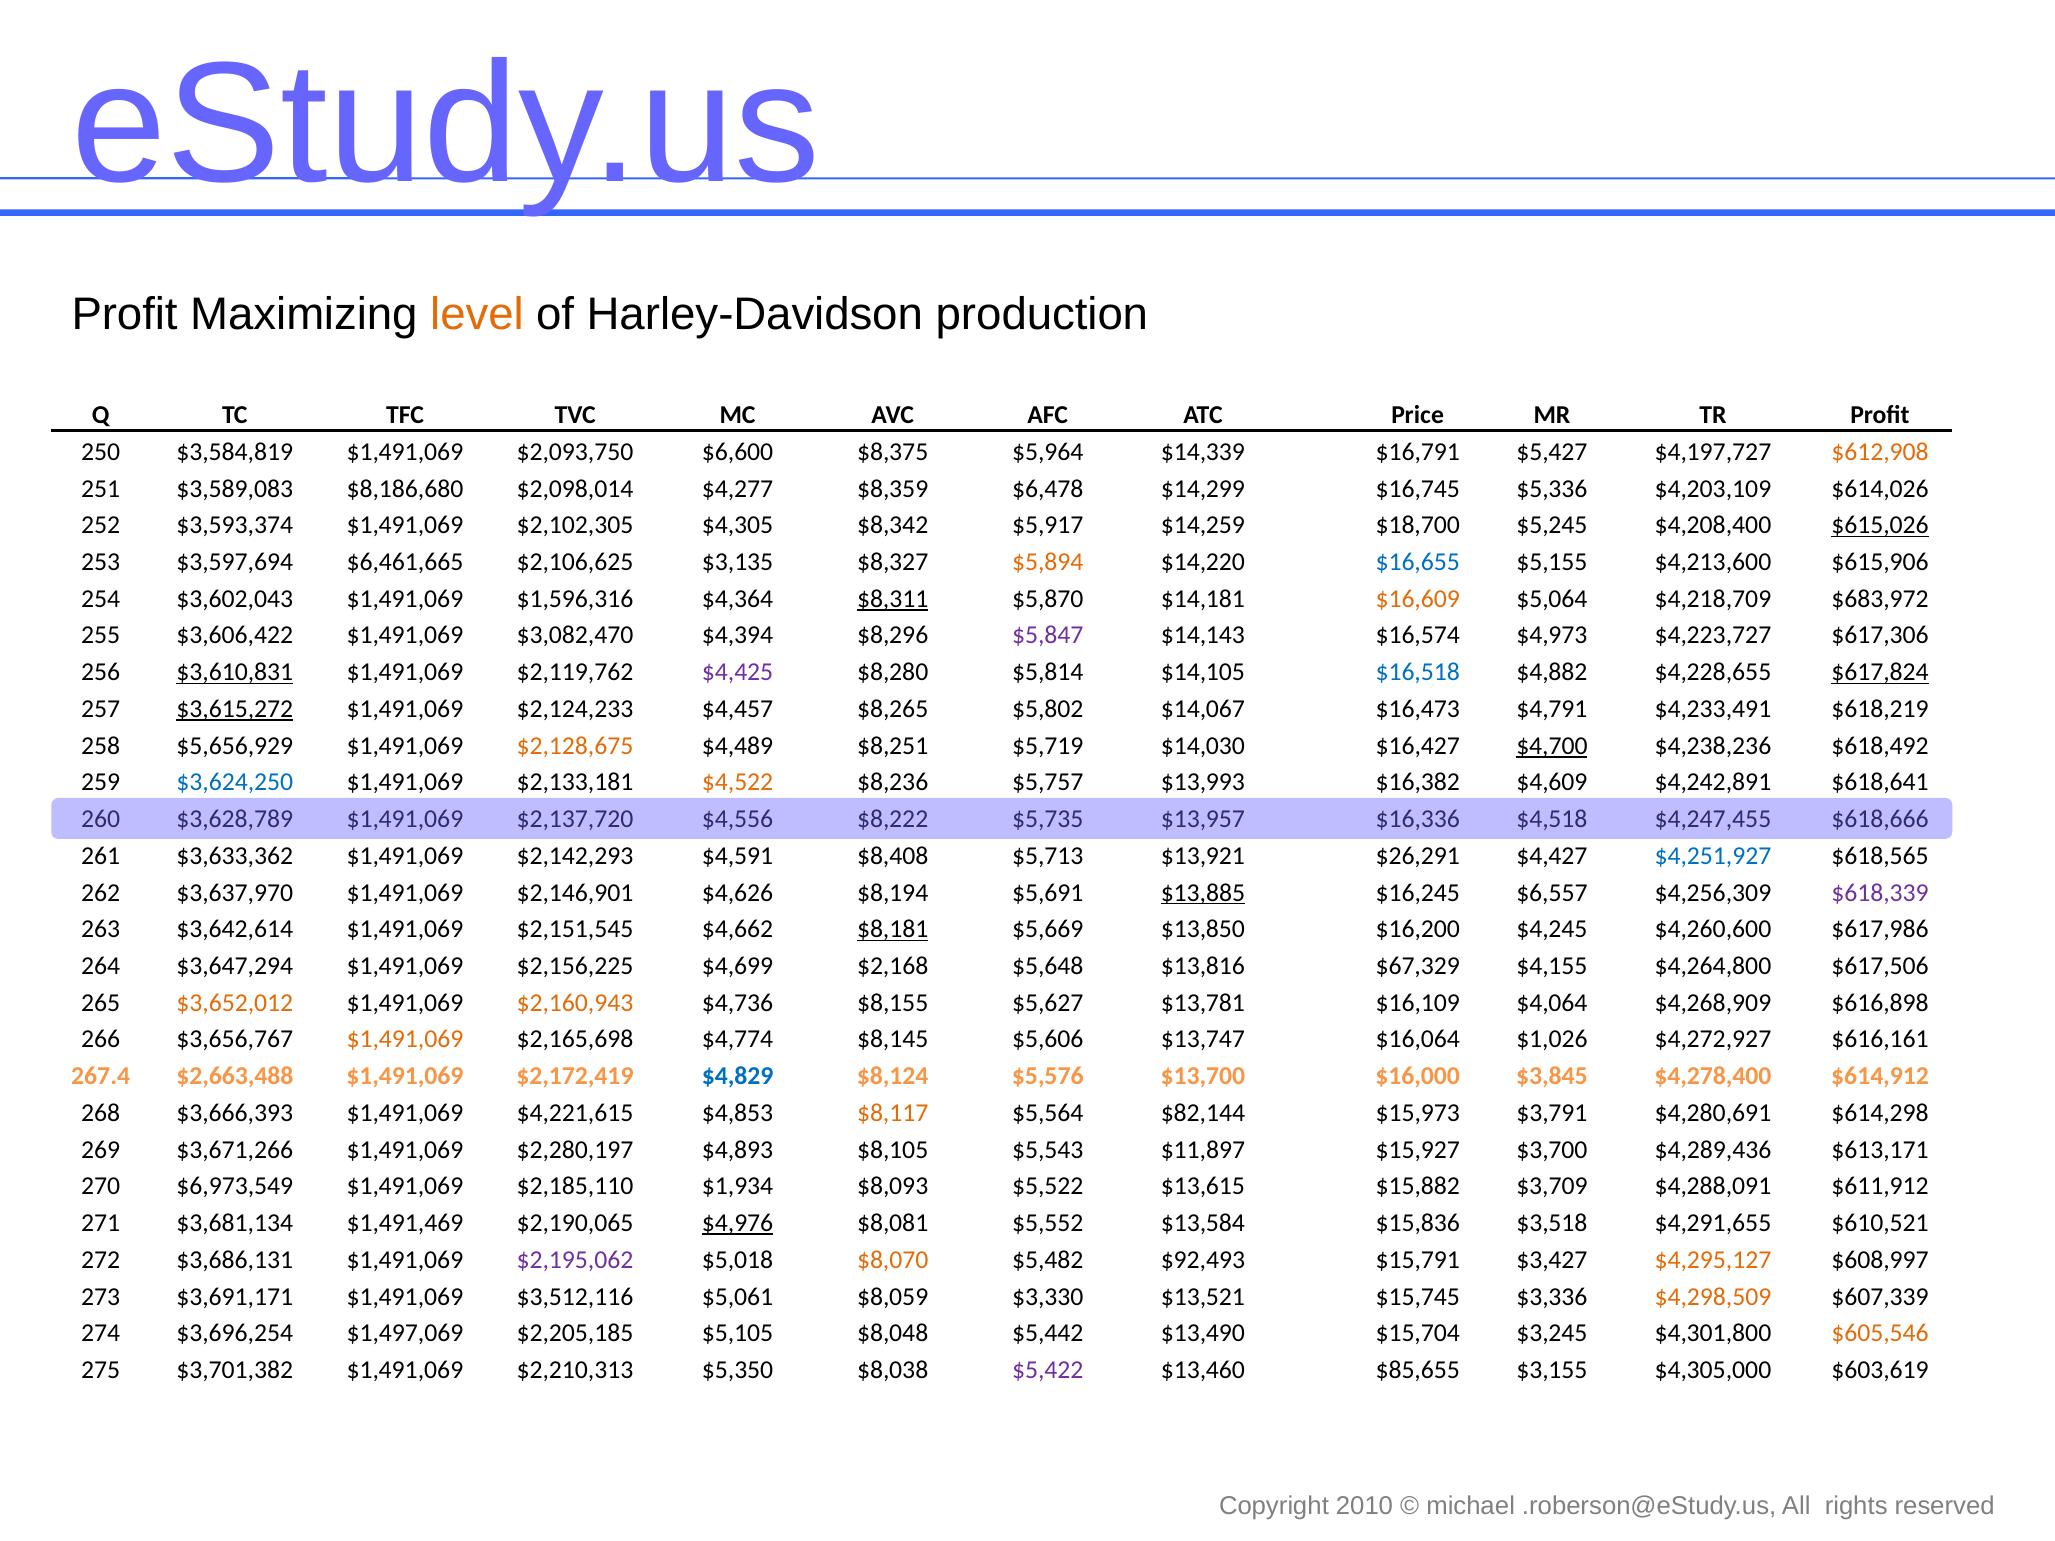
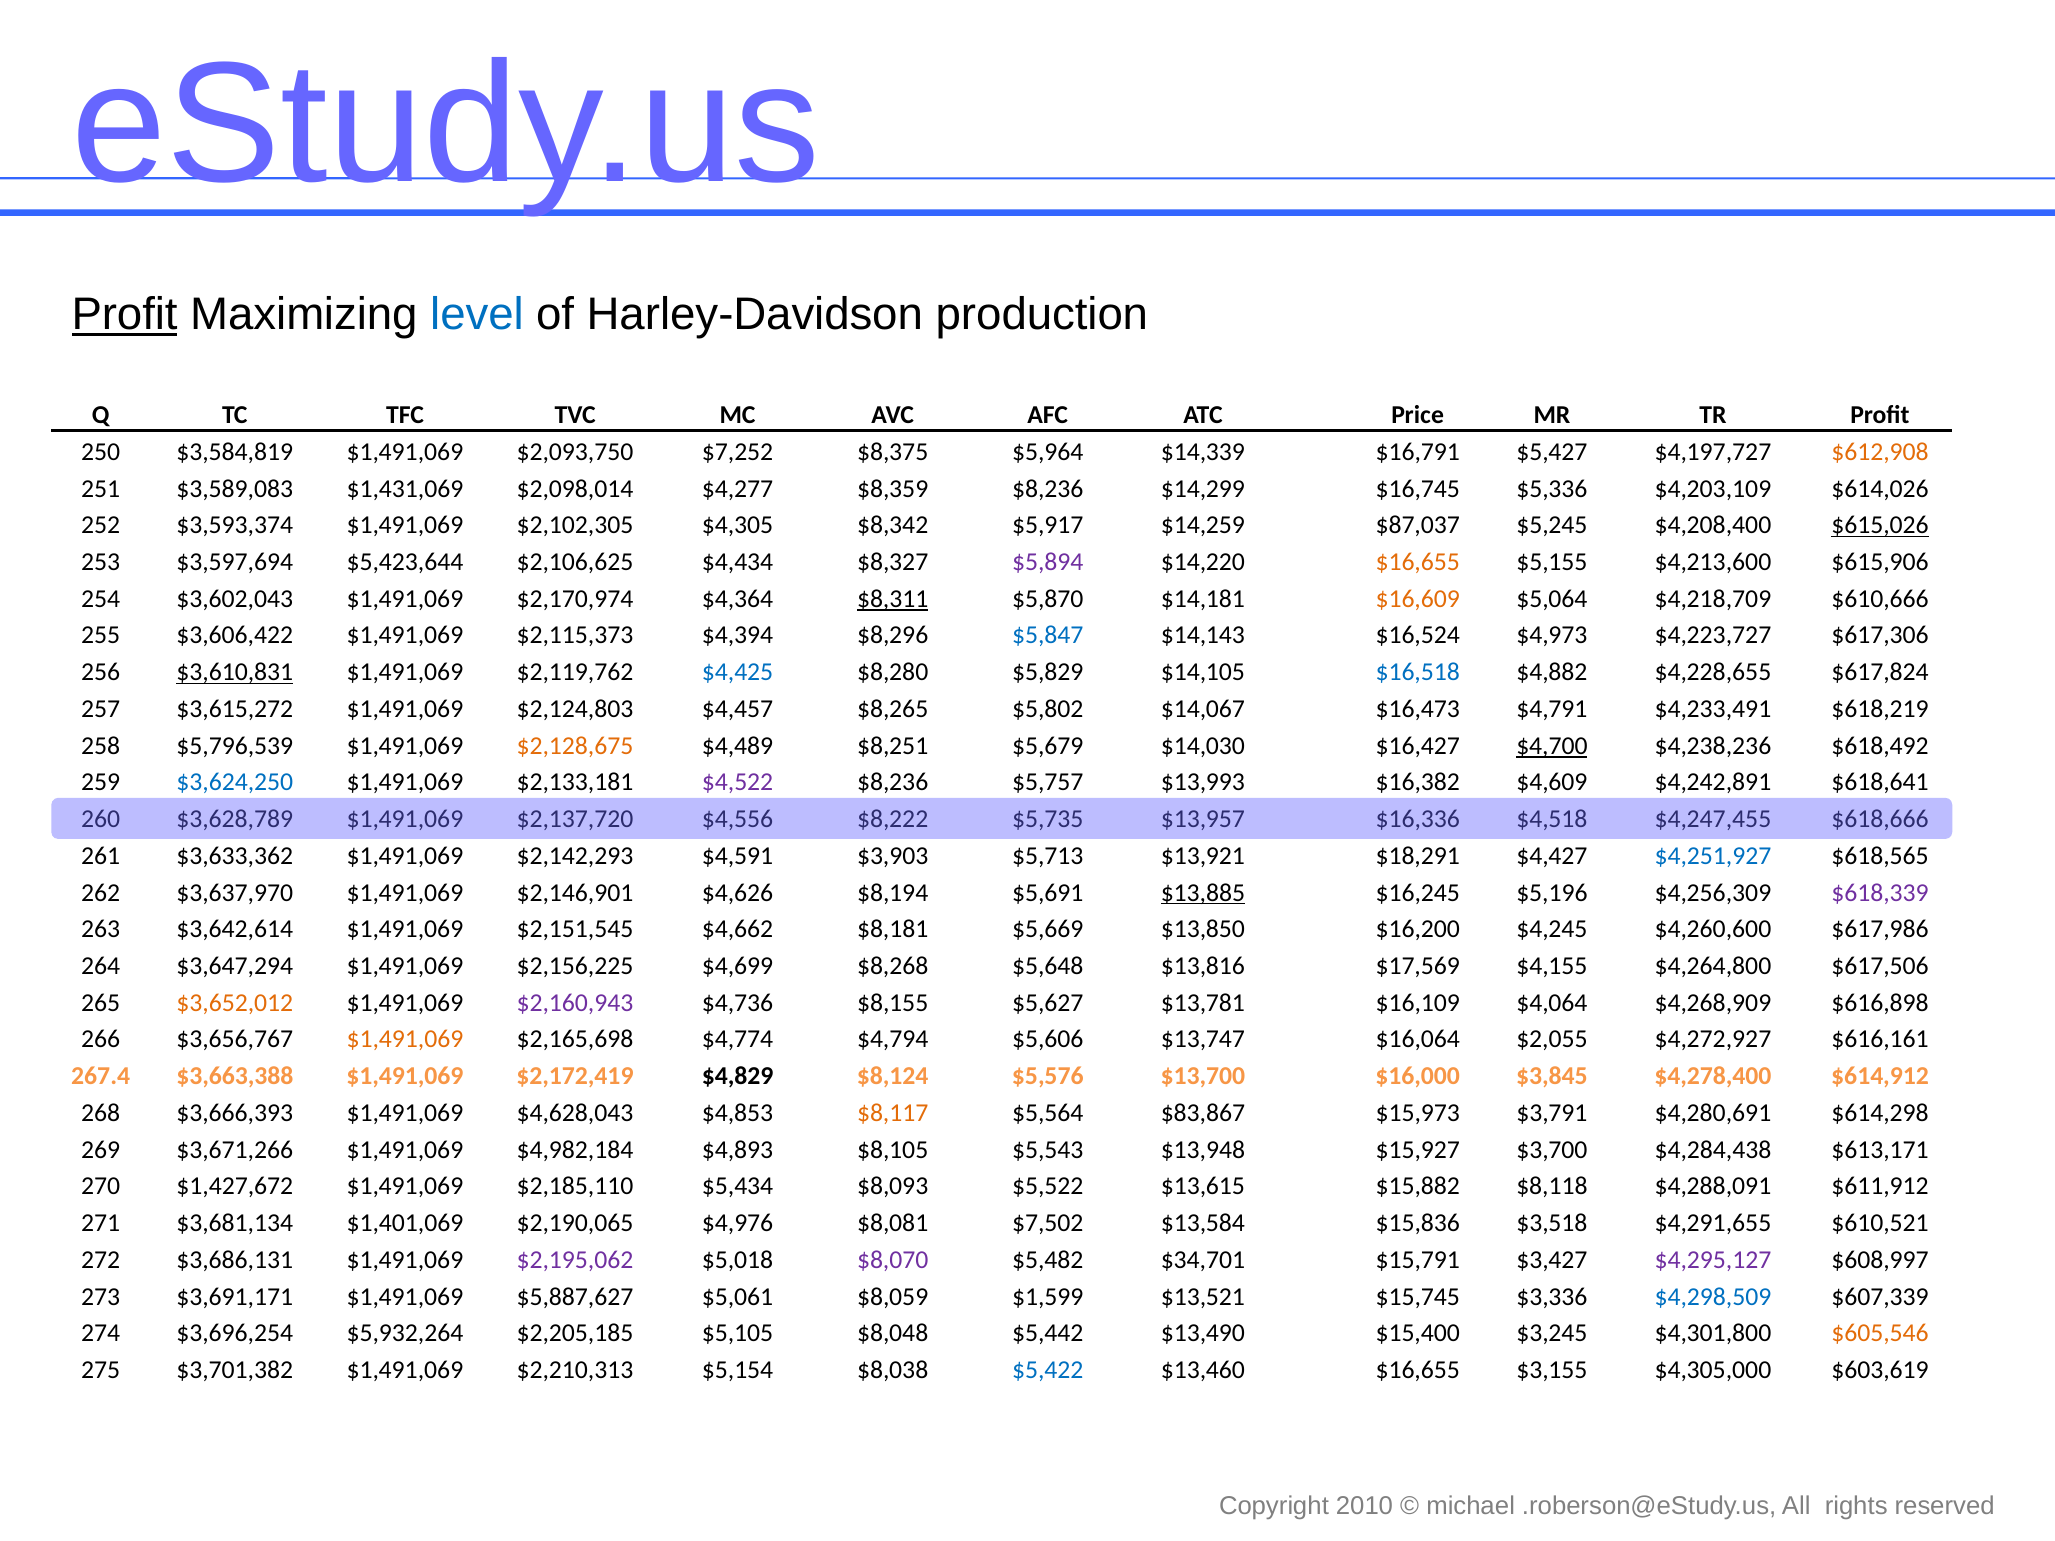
Profit underline: none -> present (125, 315)
level colour: orange -> blue (477, 315)
$6,600: $6,600 -> $7,252 (738, 452)
$8,186,680: $8,186,680 -> $1,431,069 (405, 489)
$8,359 $6,478: $6,478 -> $8,236 (1048, 489)
$18,700: $18,700 -> $87,037 (1418, 525)
$6,461,665: $6,461,665 -> $5,423,644 (405, 562)
$3,135: $3,135 -> $4,434 (738, 562)
$5,894 colour: orange -> purple (1048, 562)
$16,655 colour: blue -> orange (1418, 562)
$1,596,316: $1,596,316 -> $2,170,974 (575, 599)
$683,972: $683,972 -> $610,666 (1880, 599)
$3,082,470: $3,082,470 -> $2,115,373 (575, 636)
$5,847 colour: purple -> blue (1048, 636)
$16,574: $16,574 -> $16,524 (1418, 636)
$4,425 colour: purple -> blue (738, 672)
$5,814: $5,814 -> $5,829 (1048, 672)
$617,824 underline: present -> none (1880, 672)
$3,615,272 underline: present -> none (235, 709)
$2,124,233: $2,124,233 -> $2,124,803 (575, 709)
$5,656,929: $5,656,929 -> $5,796,539 (235, 746)
$5,719: $5,719 -> $5,679 (1048, 746)
$4,522 colour: orange -> purple (738, 783)
$8,408: $8,408 -> $3,903 (893, 856)
$26,291: $26,291 -> $18,291 (1418, 856)
$6,557: $6,557 -> $5,196 (1552, 893)
$8,181 underline: present -> none (893, 929)
$2,168: $2,168 -> $8,268 (893, 966)
$67,329: $67,329 -> $17,569 (1418, 966)
$2,160,943 colour: orange -> purple (575, 1003)
$8,145: $8,145 -> $4,794 (893, 1040)
$1,026: $1,026 -> $2,055 (1552, 1040)
$2,663,488: $2,663,488 -> $3,663,388 (235, 1076)
$4,829 colour: blue -> black (738, 1076)
$4,221,615: $4,221,615 -> $4,628,043 (575, 1113)
$82,144: $82,144 -> $83,867 (1203, 1113)
$2,280,197: $2,280,197 -> $4,982,184 (575, 1150)
$11,897: $11,897 -> $13,948 (1203, 1150)
$4,289,436: $4,289,436 -> $4,284,438 (1713, 1150)
$6,973,549: $6,973,549 -> $1,427,672 (235, 1187)
$1,934: $1,934 -> $5,434 (738, 1187)
$3,709: $3,709 -> $8,118 (1552, 1187)
$1,491,469: $1,491,469 -> $1,401,069 (405, 1223)
$4,976 underline: present -> none (738, 1223)
$5,552: $5,552 -> $7,502 (1048, 1223)
$8,070 colour: orange -> purple (893, 1260)
$92,493: $92,493 -> $34,701 (1203, 1260)
$4,295,127 colour: orange -> purple (1713, 1260)
$3,512,116: $3,512,116 -> $5,887,627 (575, 1297)
$3,330: $3,330 -> $1,599 (1048, 1297)
$4,298,509 colour: orange -> blue (1713, 1297)
$1,497,069: $1,497,069 -> $5,932,264 (405, 1333)
$15,704: $15,704 -> $15,400 (1418, 1333)
$5,350: $5,350 -> $5,154 (738, 1370)
$5,422 colour: purple -> blue (1048, 1370)
$13,460 $85,655: $85,655 -> $16,655 (1418, 1370)
